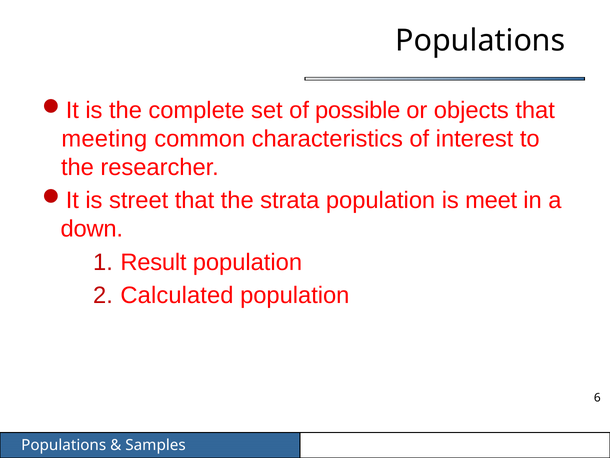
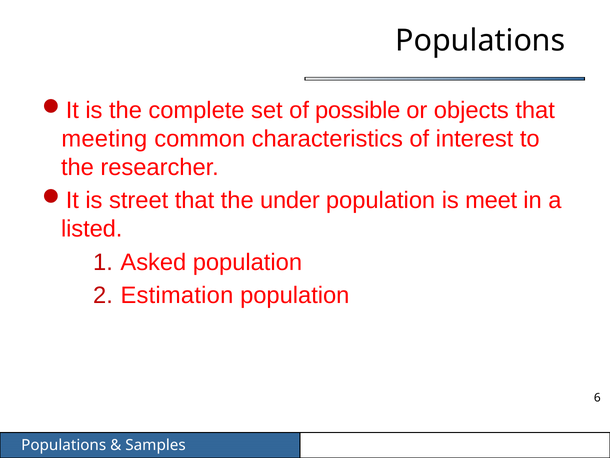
strata: strata -> under (290, 200)
down: down -> listed (92, 229)
Result: Result -> Asked (153, 262)
Calculated: Calculated -> Estimation (177, 295)
